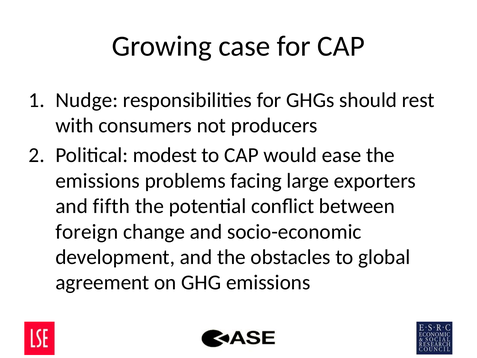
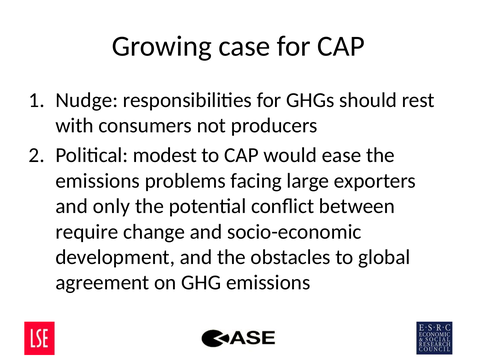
fifth: fifth -> only (111, 206)
foreign: foreign -> require (87, 232)
